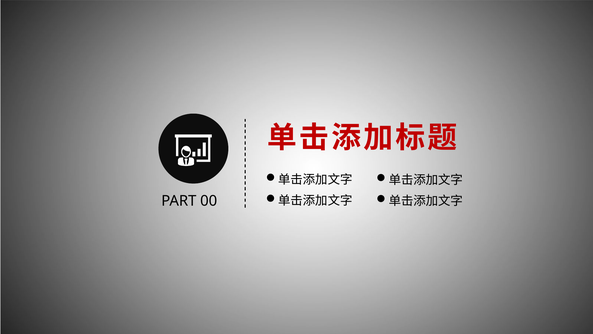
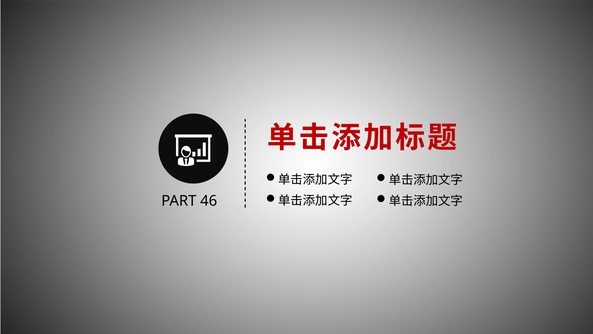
00: 00 -> 46 (209, 201)
